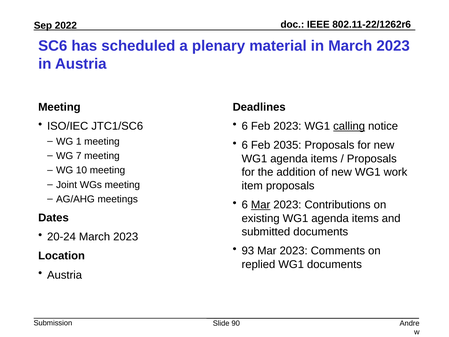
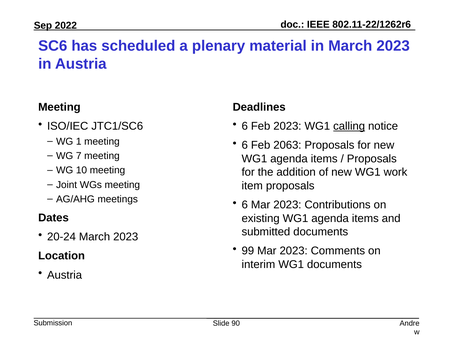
2035: 2035 -> 2063 (287, 145)
Mar underline: present -> none (261, 205)
93: 93 -> 99 (248, 251)
replied: replied -> interim (258, 264)
